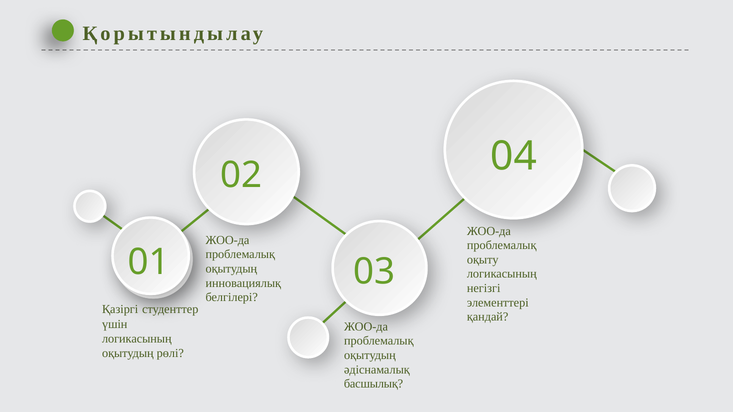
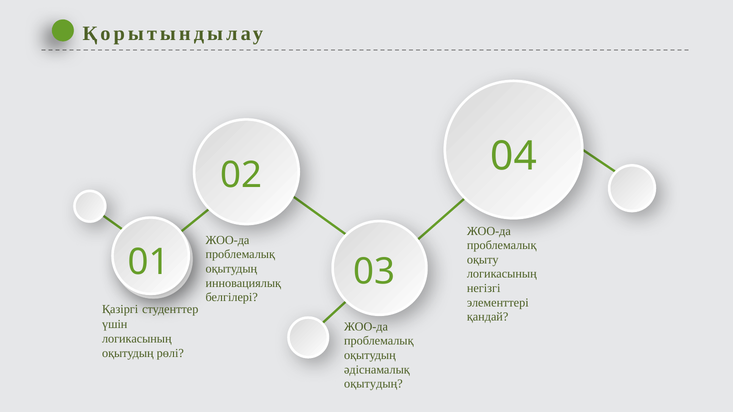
басшылық: басшылық -> оқытудың (373, 384)
